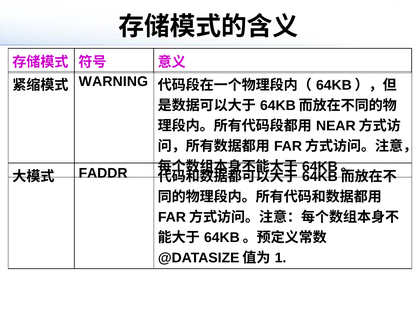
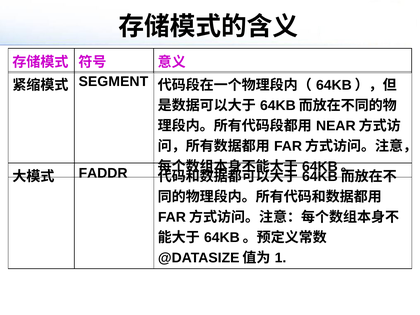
WARNING: WARNING -> SEGMENT (113, 82)
